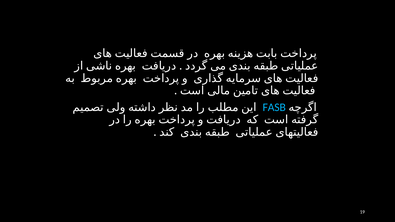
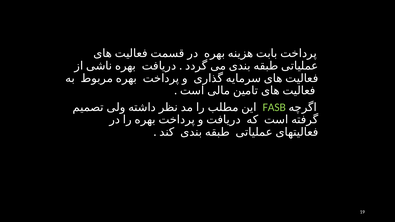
FASB colour: light blue -> light green (274, 107)
